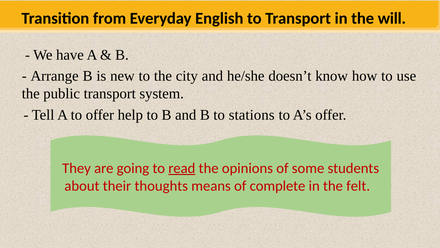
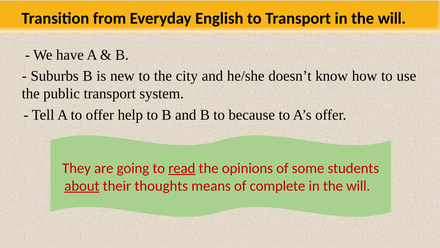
Arrange: Arrange -> Suburbs (55, 76)
stations: stations -> because (252, 115)
about underline: none -> present (82, 186)
felt: felt -> will (358, 186)
